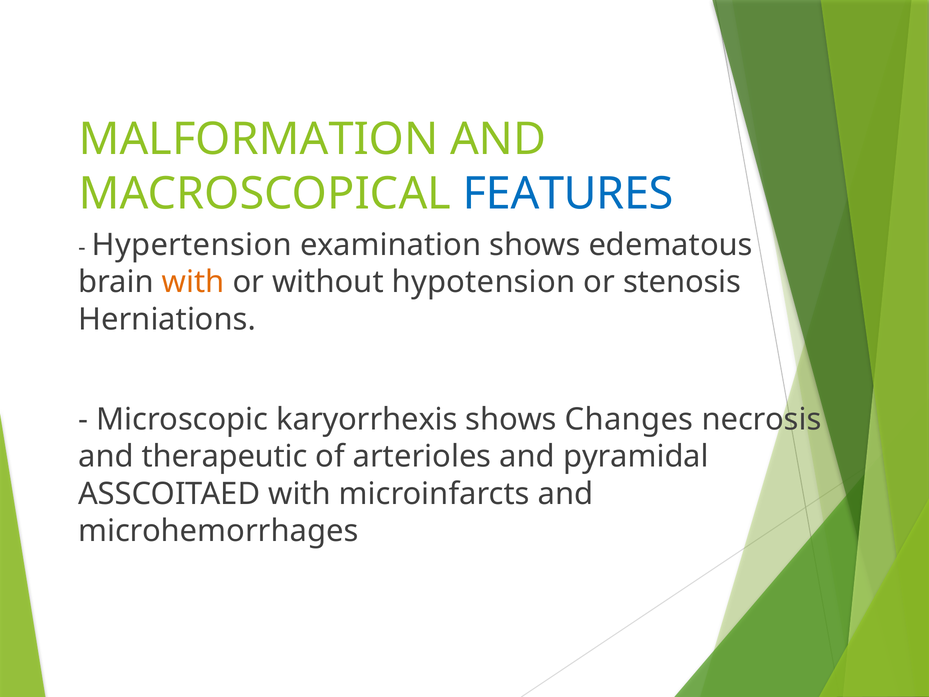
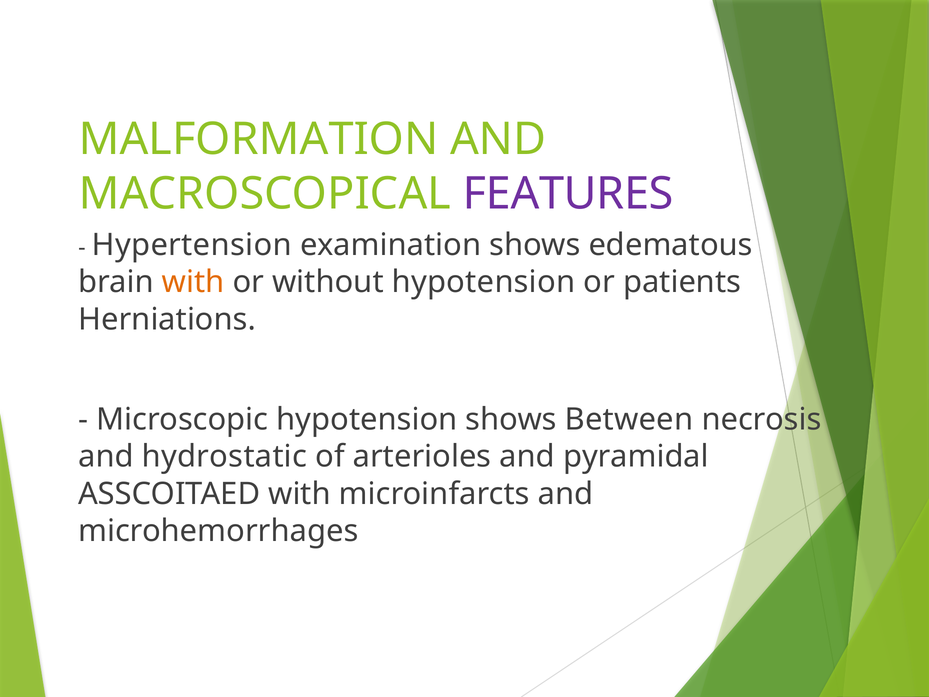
FEATURES colour: blue -> purple (568, 194)
stenosis: stenosis -> patients (682, 282)
Microscopic karyorrhexis: karyorrhexis -> hypotension (367, 419)
Changes: Changes -> Between (629, 419)
therapeutic: therapeutic -> hydrostatic (224, 457)
